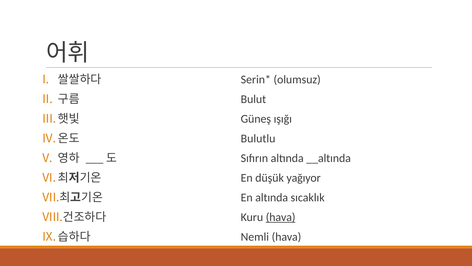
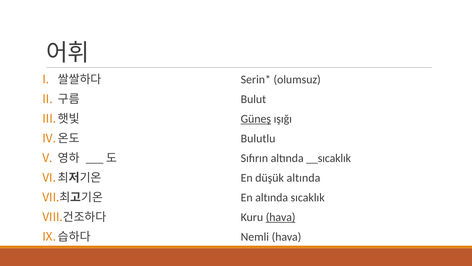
Güneş underline: none -> present (256, 119)
__altında: __altında -> __sıcaklık (329, 158)
düşük yağıyor: yağıyor -> altında (303, 178)
